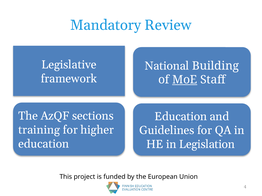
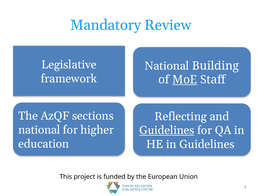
Education: Education -> Reflecting (181, 117)
training: training -> national (39, 130)
Guidelines underline: none -> present (167, 131)
in Legislation: Legislation -> Guidelines (207, 145)
